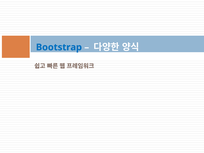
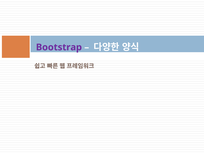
Bootstrap colour: blue -> purple (59, 47)
